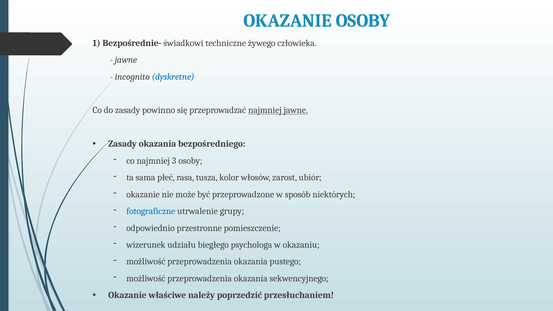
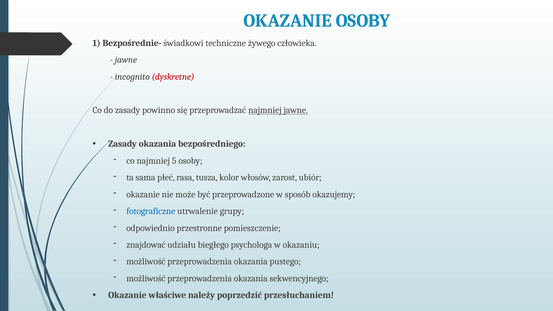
dyskretne colour: blue -> red (173, 77)
3: 3 -> 5 (174, 161)
niektórych: niektórych -> okazujemy (334, 194)
wizerunek: wizerunek -> znajdować (146, 245)
